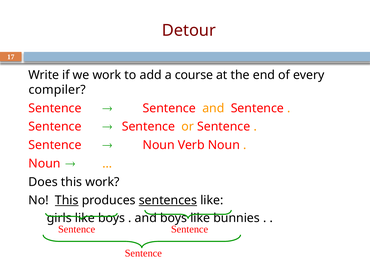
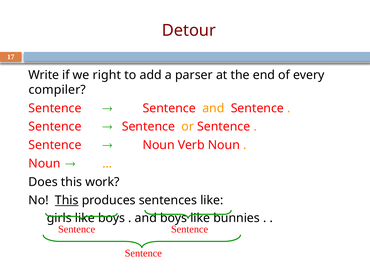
we work: work -> right (107, 75)
course: course -> parser (194, 75)
sentences underline: present -> none (168, 200)
